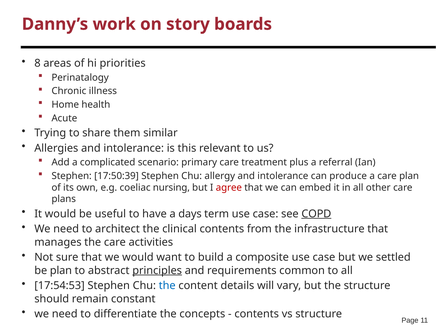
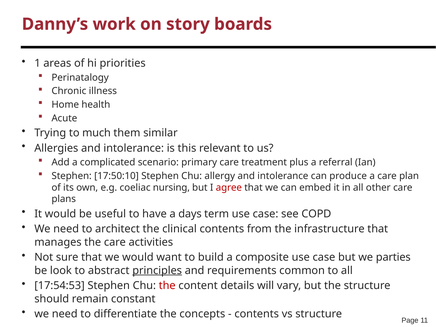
8: 8 -> 1 (37, 63)
share: share -> much (97, 133)
17:50:39: 17:50:39 -> 17:50:10 (117, 176)
COPD underline: present -> none (316, 214)
settled: settled -> parties (393, 257)
be plan: plan -> look (61, 270)
the colour: blue -> red (167, 286)
